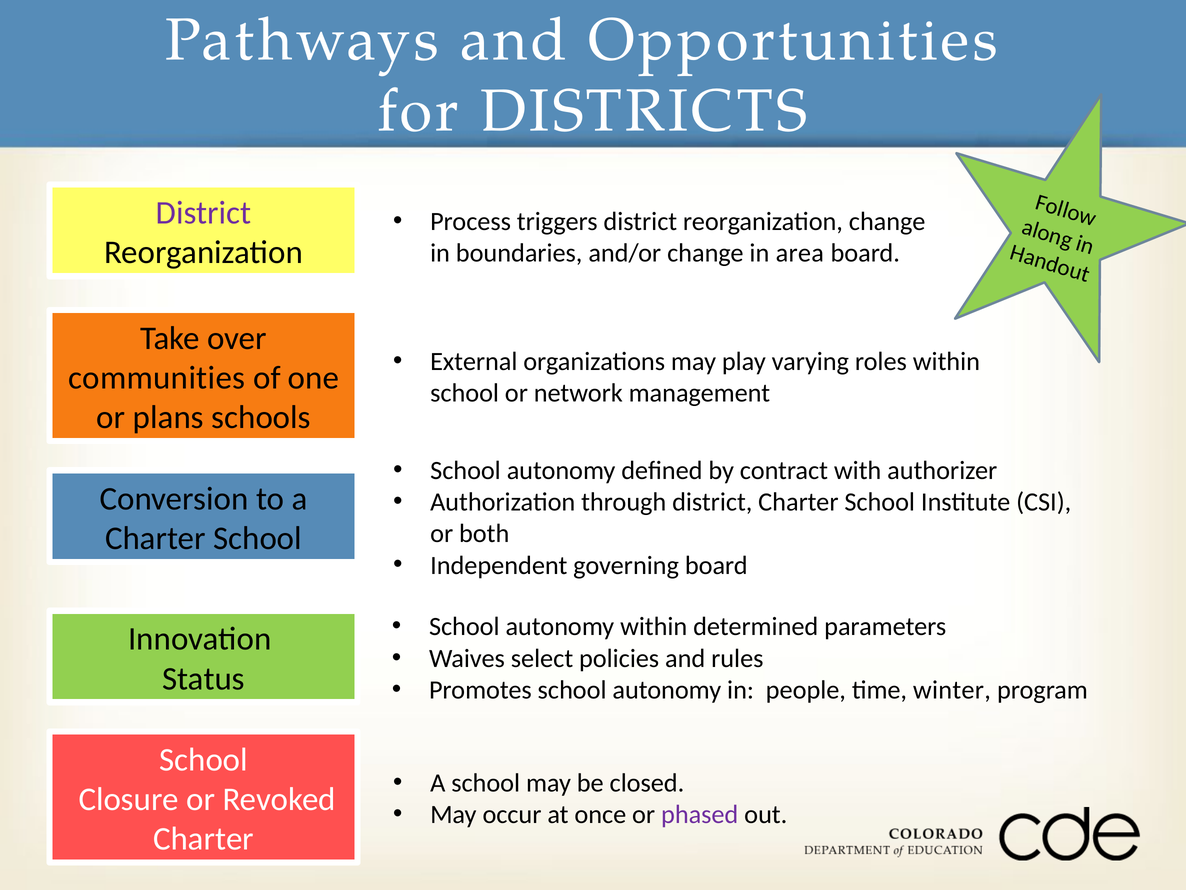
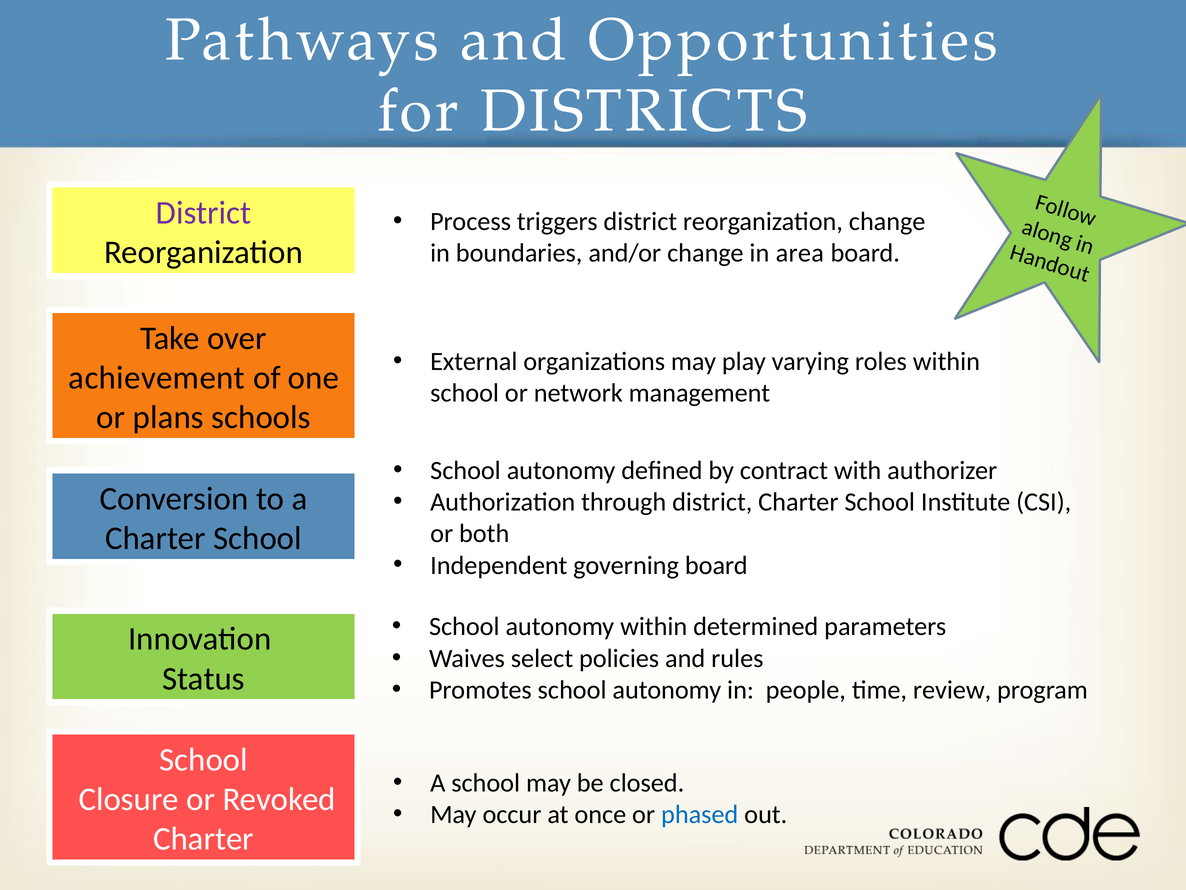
communities: communities -> achievement (157, 378)
winter: winter -> review (952, 690)
phased colour: purple -> blue (700, 814)
